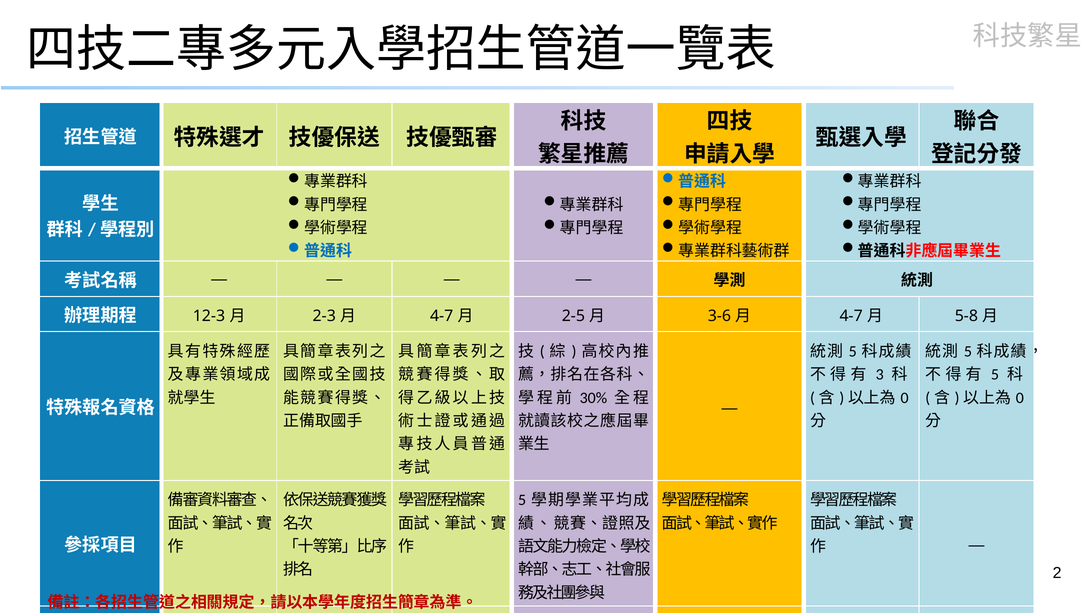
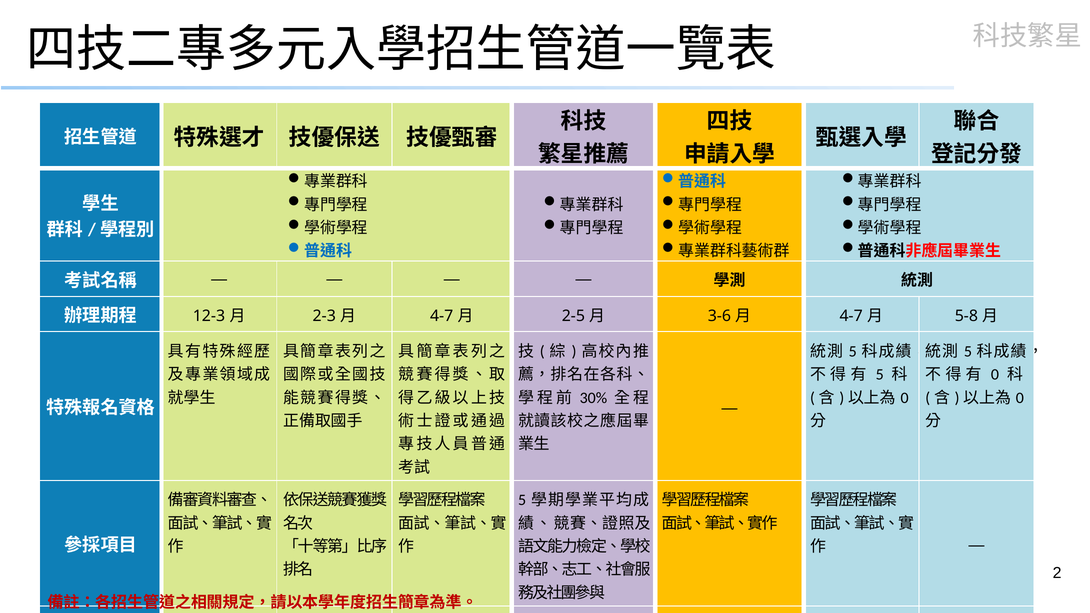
3: 3 -> 5 (880, 375)
5: 5 -> 0 (995, 375)
